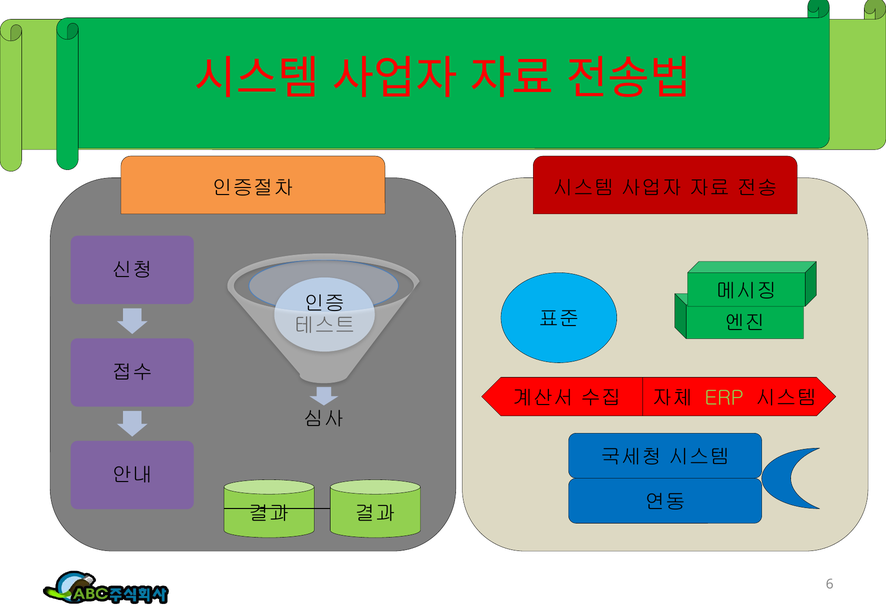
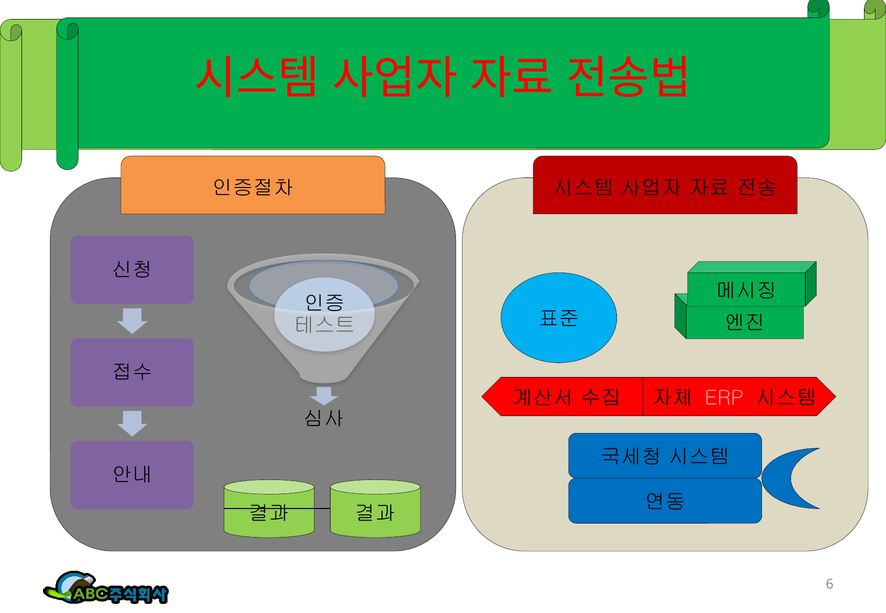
ERP colour: light green -> pink (724, 398)
